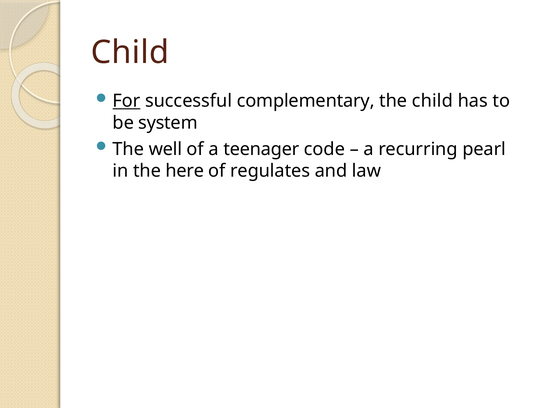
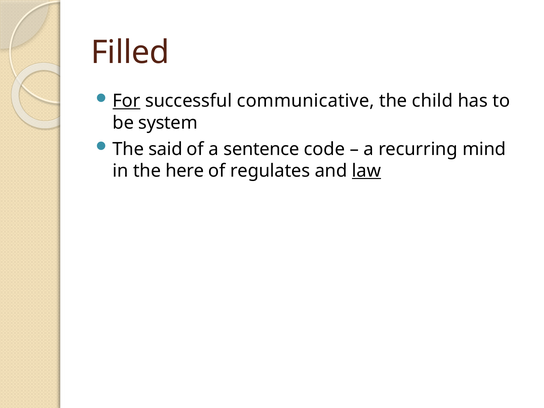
Child: Child -> Filled (130, 53)
complementary: complementary -> communicative (306, 101)
well: well -> said (165, 149)
teenager: teenager -> sentence (261, 149)
pearl: pearl -> mind (484, 149)
law underline: none -> present (367, 171)
